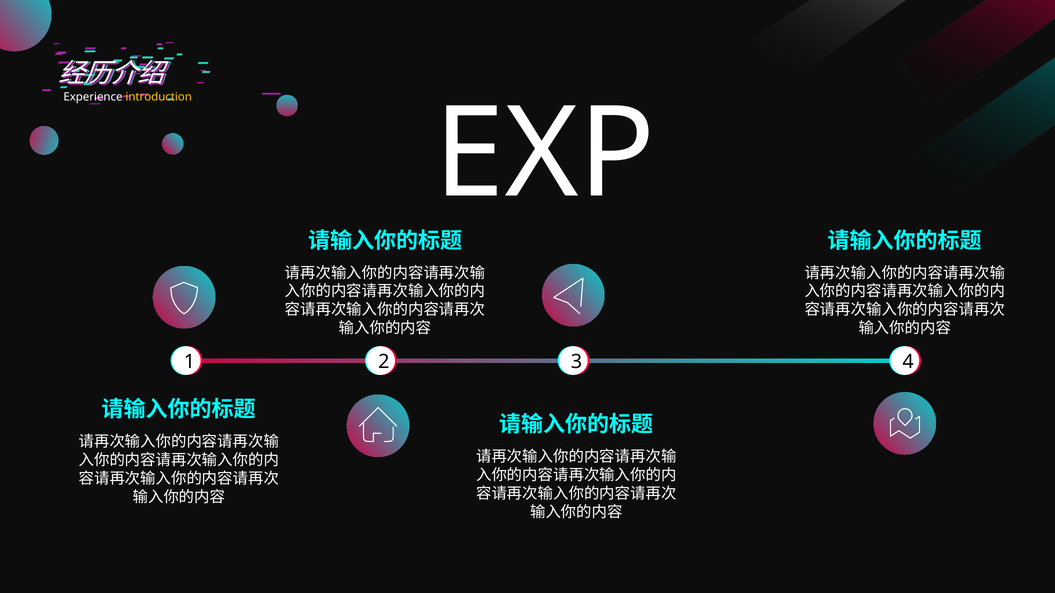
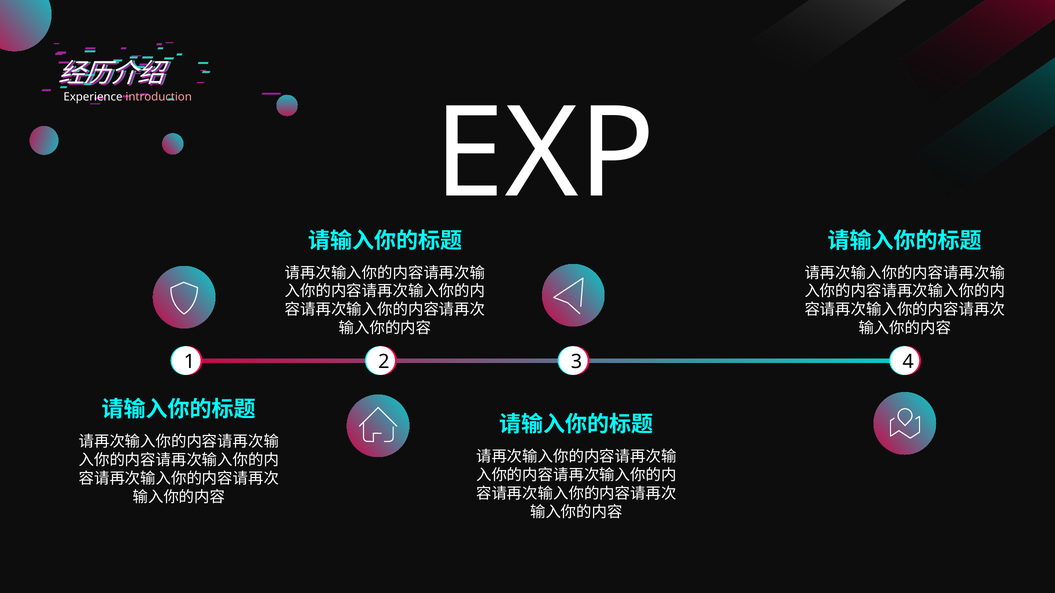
introduction colour: yellow -> pink (159, 97)
